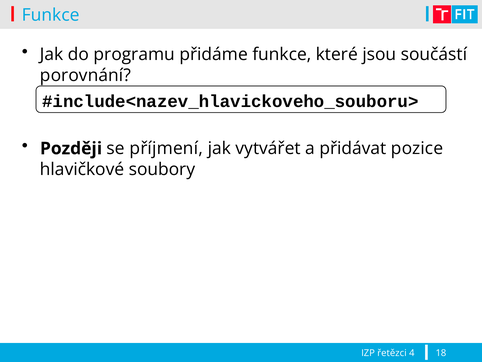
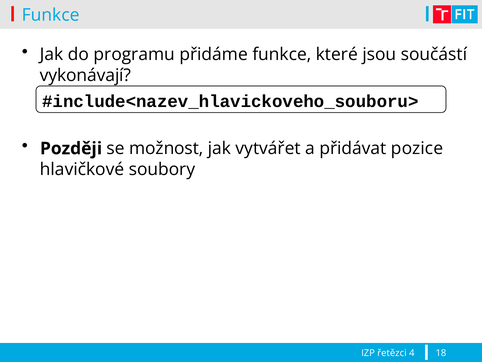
porovnání: porovnání -> vykonávají (86, 75)
příjmení: příjmení -> možnost (166, 148)
